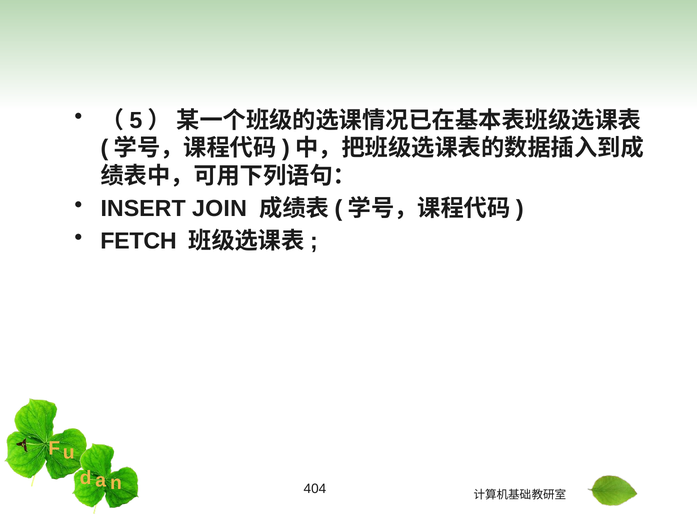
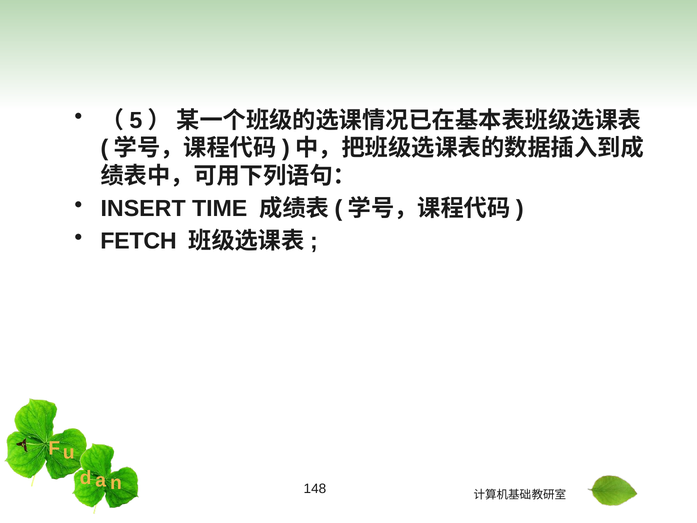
JOIN: JOIN -> TIME (220, 209)
404: 404 -> 148 (315, 489)
